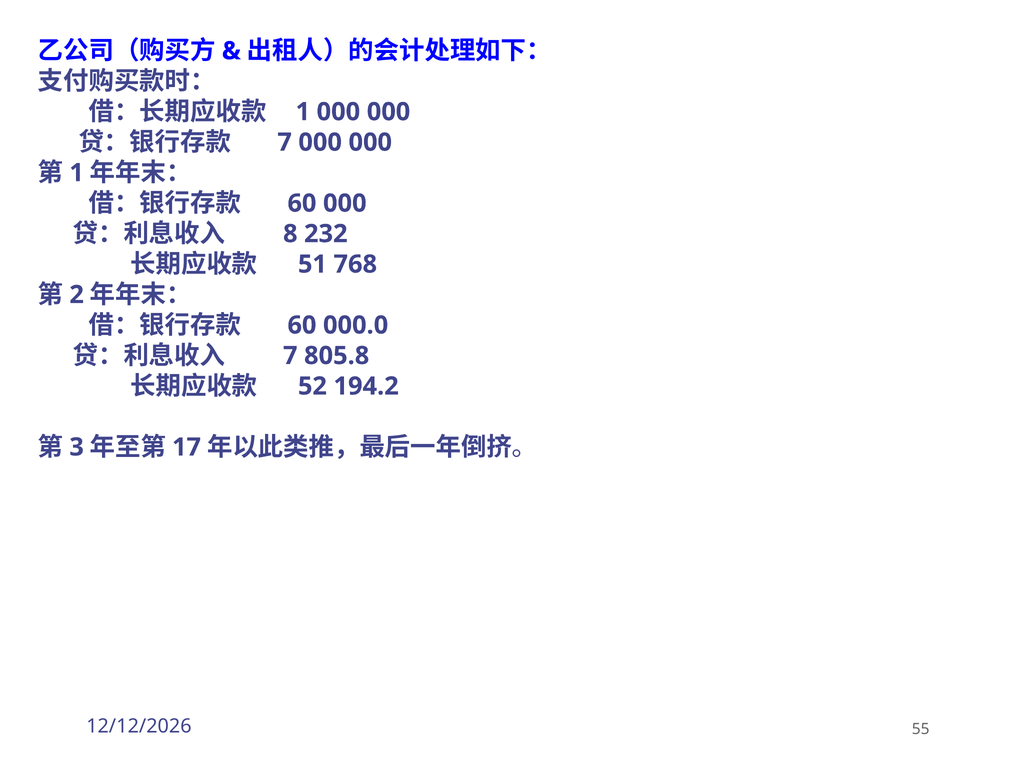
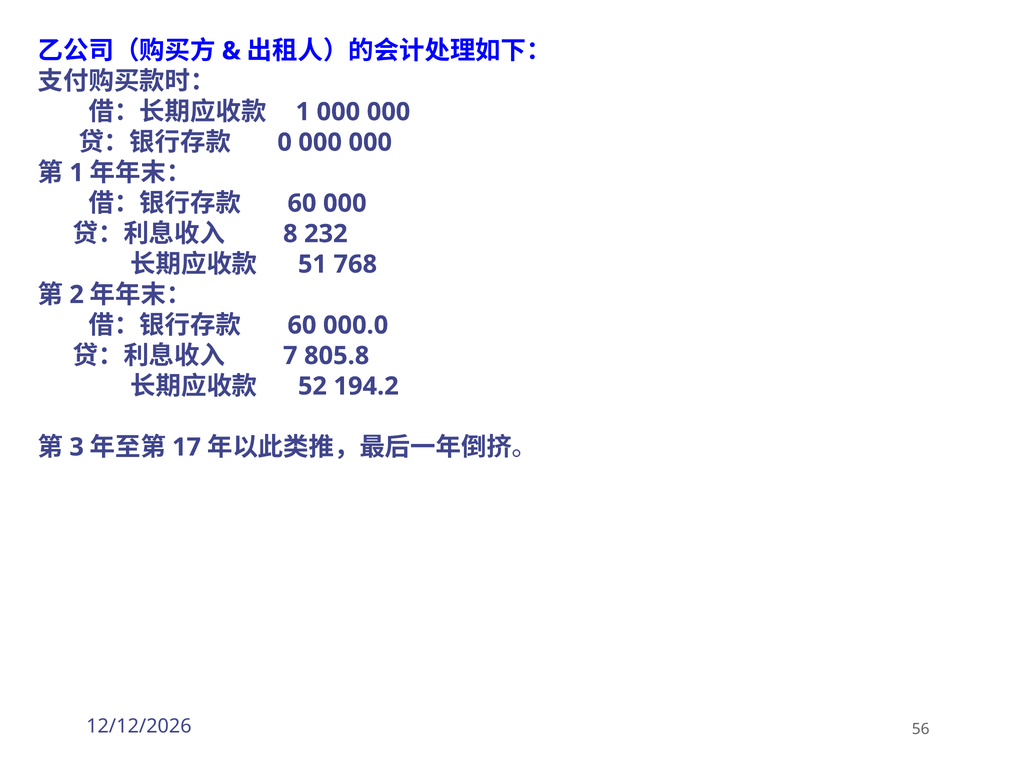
7: 7 -> 0 (285, 142)
55: 55 -> 56 (921, 729)
